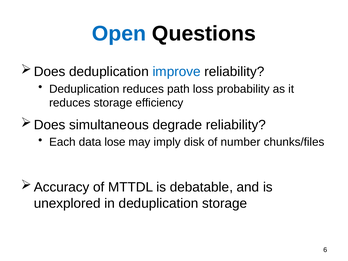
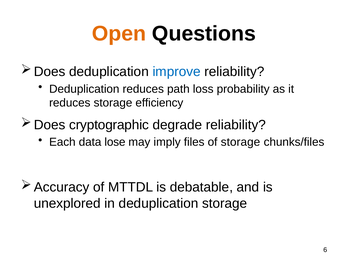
Open colour: blue -> orange (119, 34)
simultaneous: simultaneous -> cryptographic (109, 125)
disk: disk -> files (194, 142)
of number: number -> storage (240, 142)
